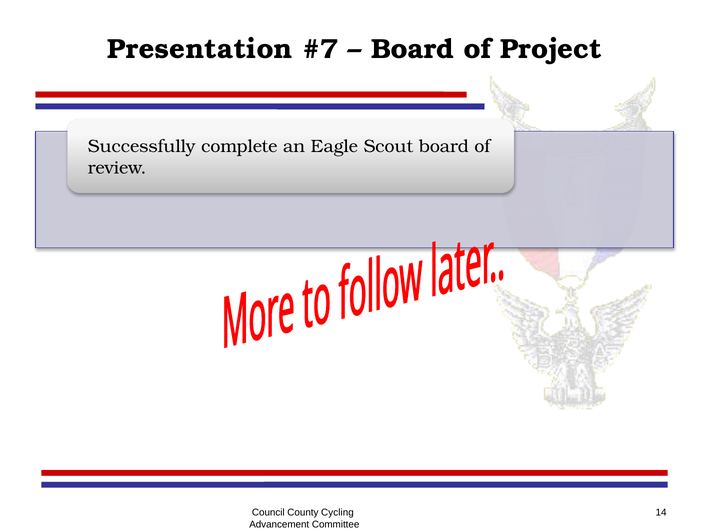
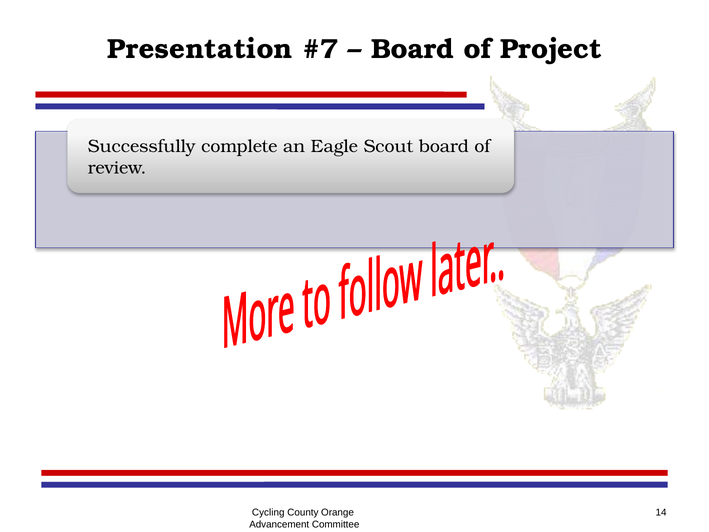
Council: Council -> Cycling (268, 512)
Cycling: Cycling -> Orange (338, 512)
